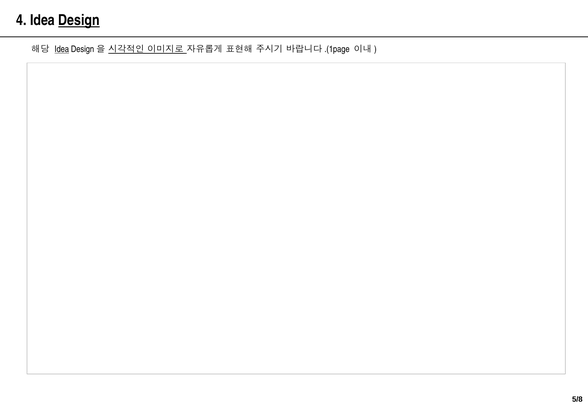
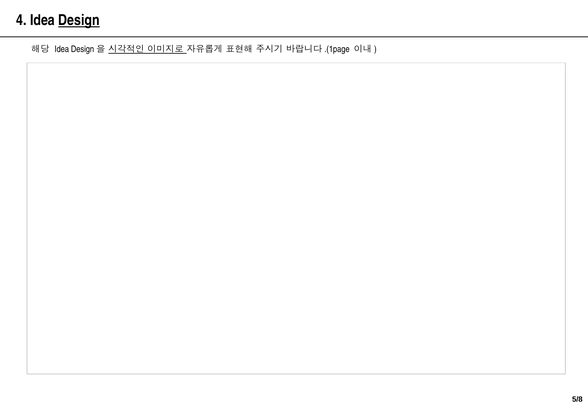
Idea underline: present -> none (62, 49)
